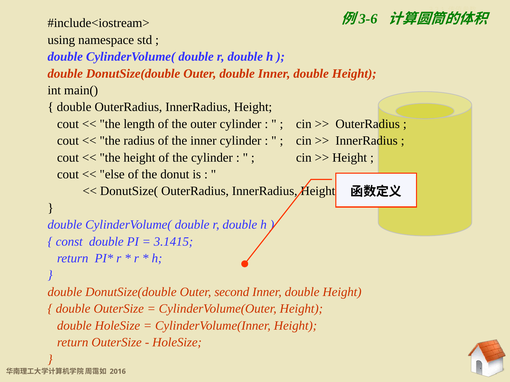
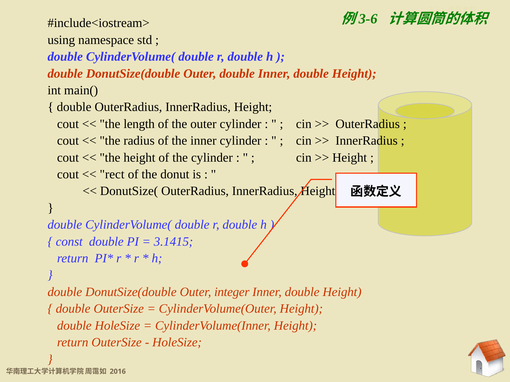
else: else -> rect (112, 175)
second: second -> integer (232, 292)
